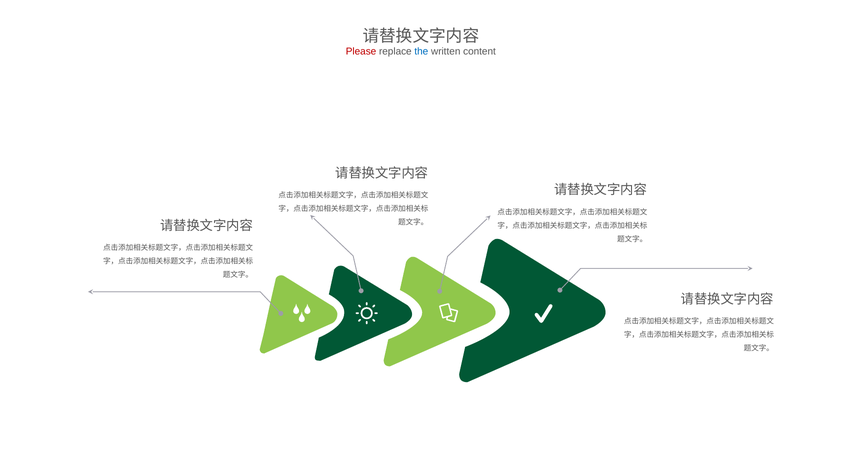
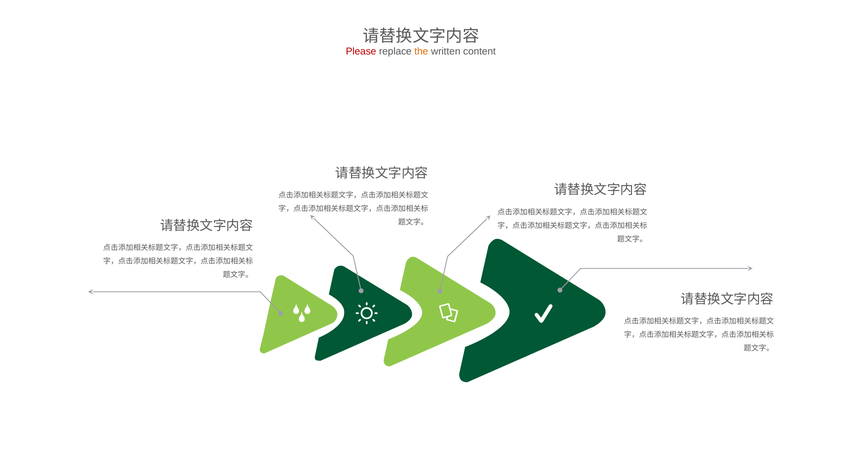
the colour: blue -> orange (421, 51)
